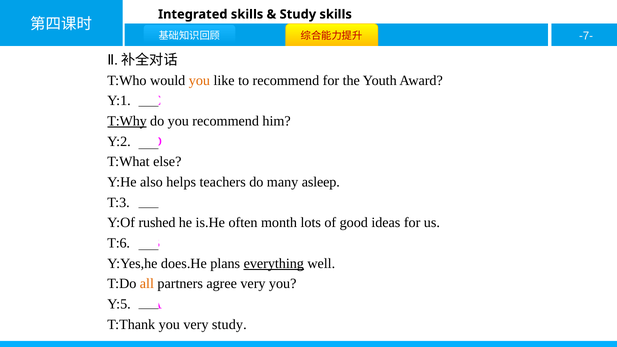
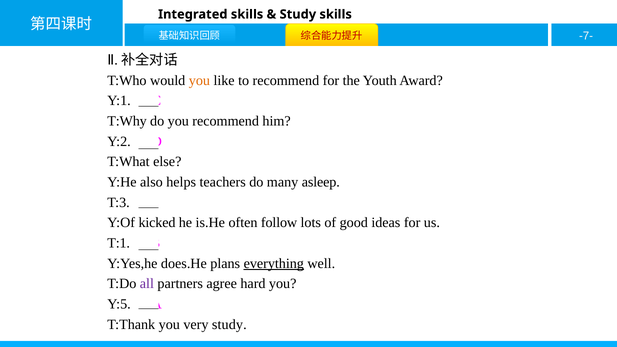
T:Why underline: present -> none (127, 121)
rushed: rushed -> kicked (157, 223)
month: month -> follow (279, 223)
T:6: T:6 -> T:1 (119, 243)
all colour: orange -> purple (147, 284)
agree very: very -> hard (253, 284)
